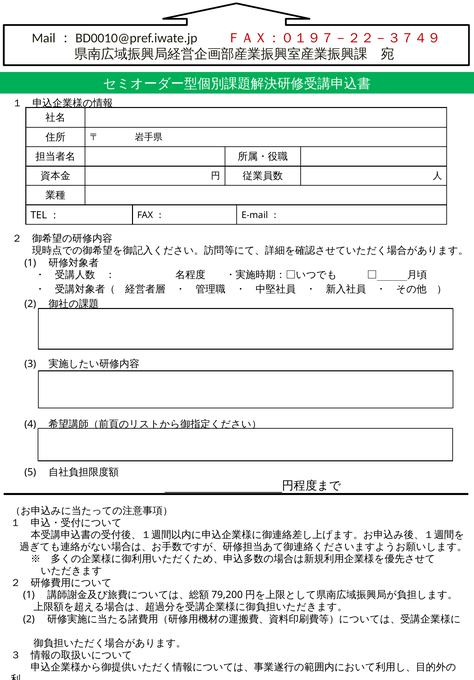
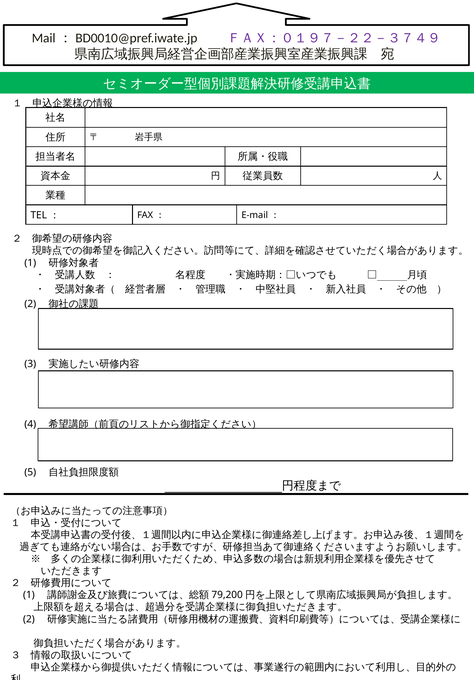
ＦＡＸ：０１９７－２２－３７４９ colour: red -> purple (334, 38)
